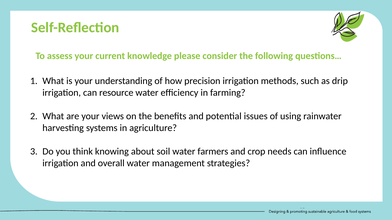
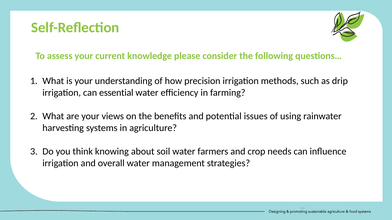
resource: resource -> essential (116, 93)
